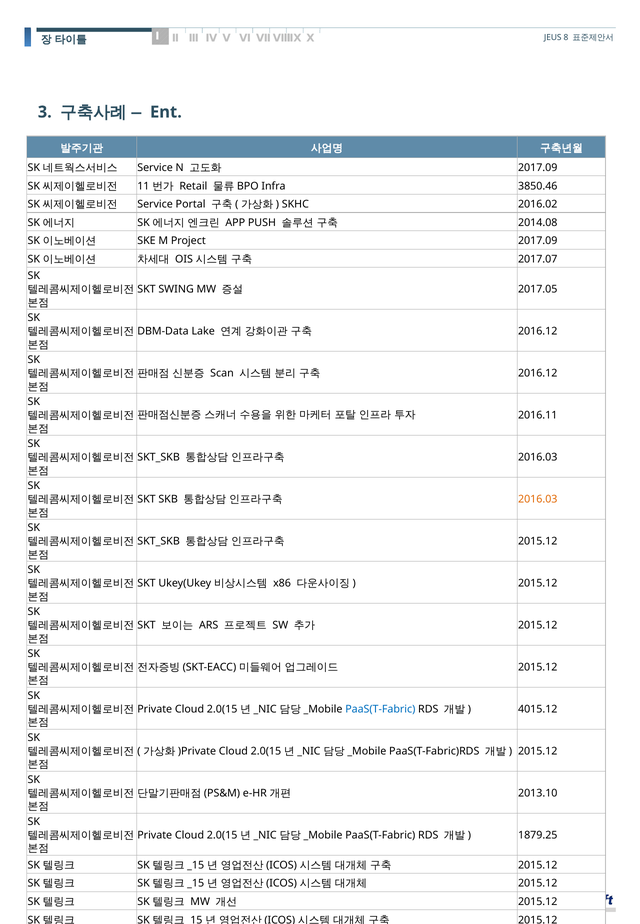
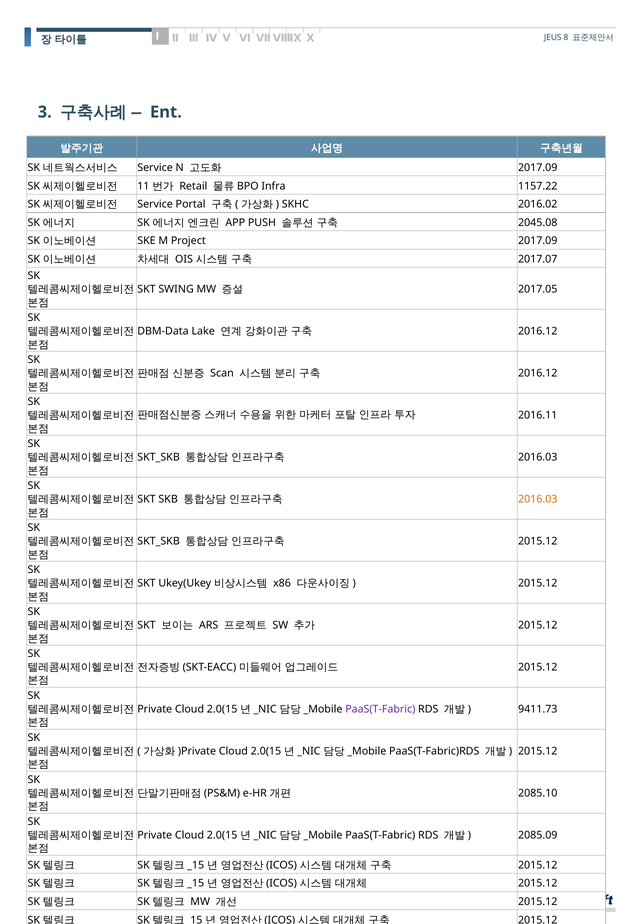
3850.46: 3850.46 -> 1157.22 (538, 186)
2014.08: 2014.08 -> 2045.08 (538, 223)
PaaS(T-Fabric colour: blue -> purple (380, 709)
4015.12: 4015.12 -> 9411.73 (538, 709)
2013.10: 2013.10 -> 2085.10 (538, 793)
1879.25: 1879.25 -> 2085.09 (538, 835)
